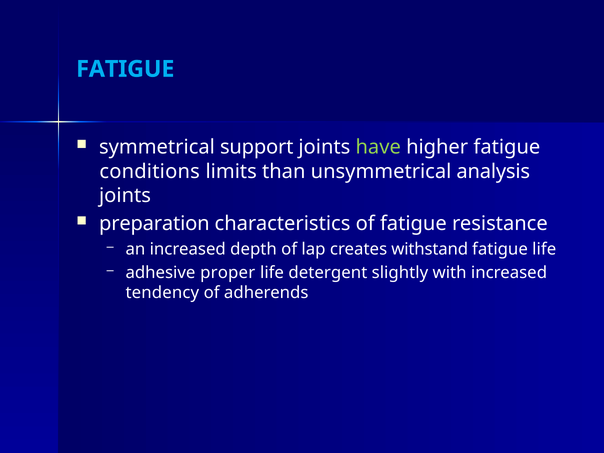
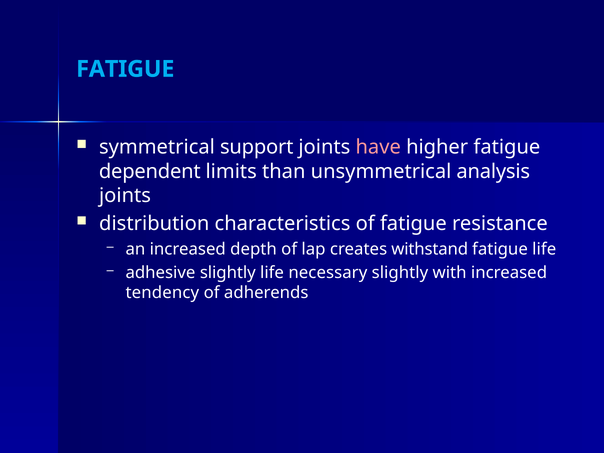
have colour: light green -> pink (378, 147)
conditions: conditions -> dependent (150, 171)
preparation: preparation -> distribution (154, 224)
adhesive proper: proper -> slightly (228, 273)
detergent: detergent -> necessary (328, 273)
